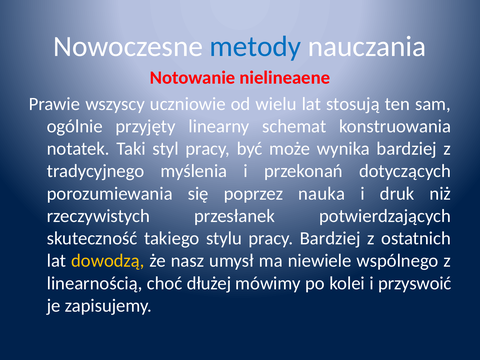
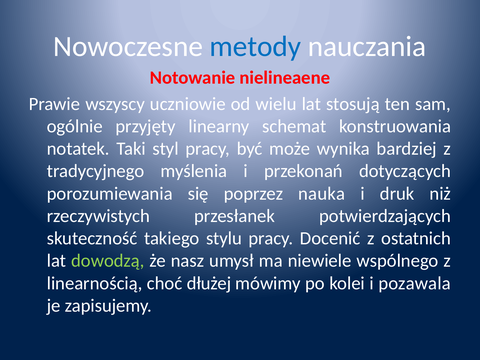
pracy Bardziej: Bardziej -> Docenić (330, 238)
dowodzą colour: yellow -> light green (108, 261)
przyswoić: przyswoić -> pozawala (415, 283)
